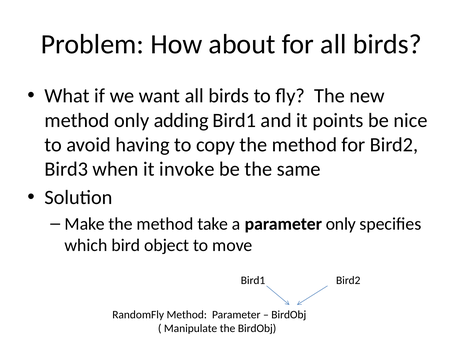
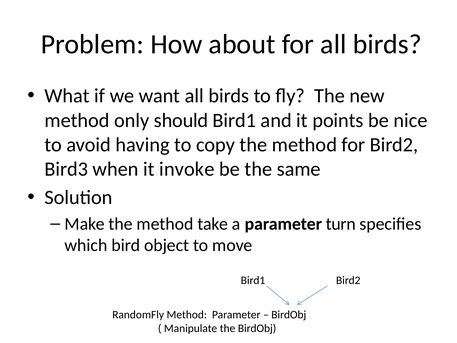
adding: adding -> should (181, 120)
parameter only: only -> turn (341, 224)
